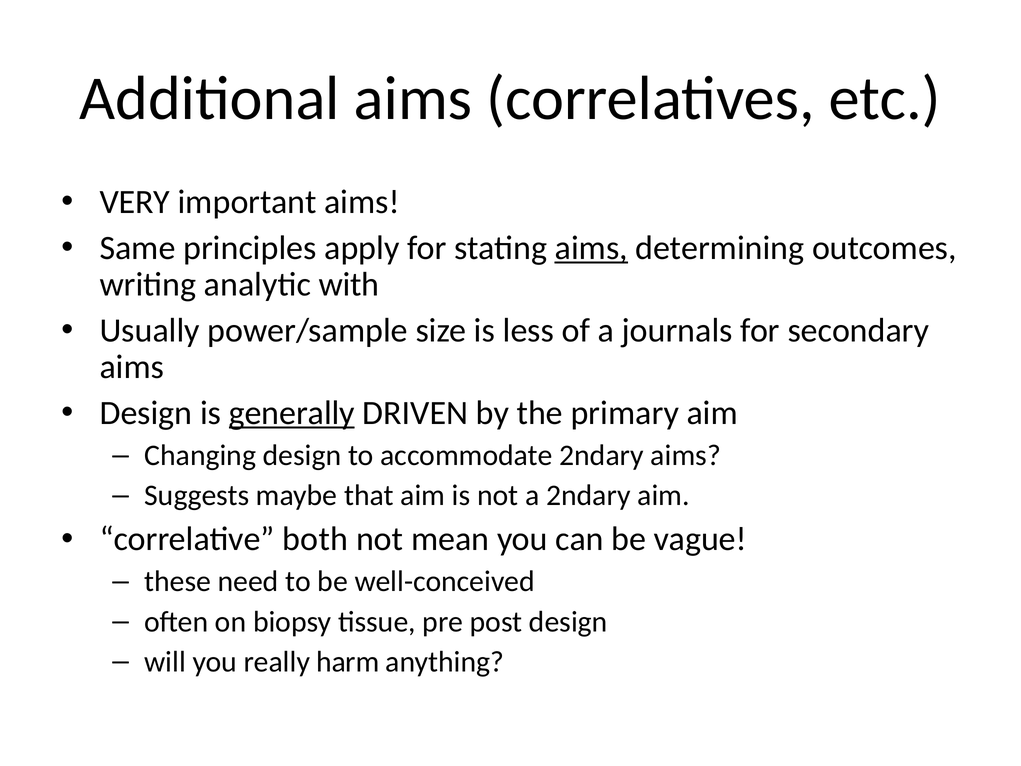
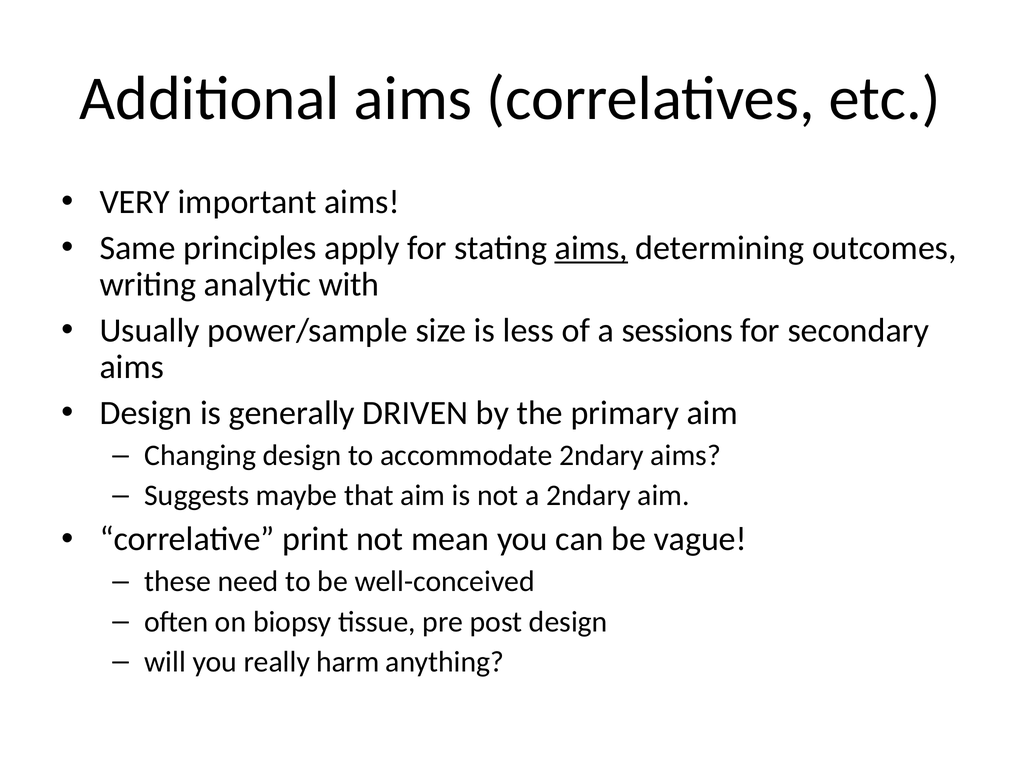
journals: journals -> sessions (677, 330)
generally underline: present -> none (292, 413)
both: both -> print (315, 539)
